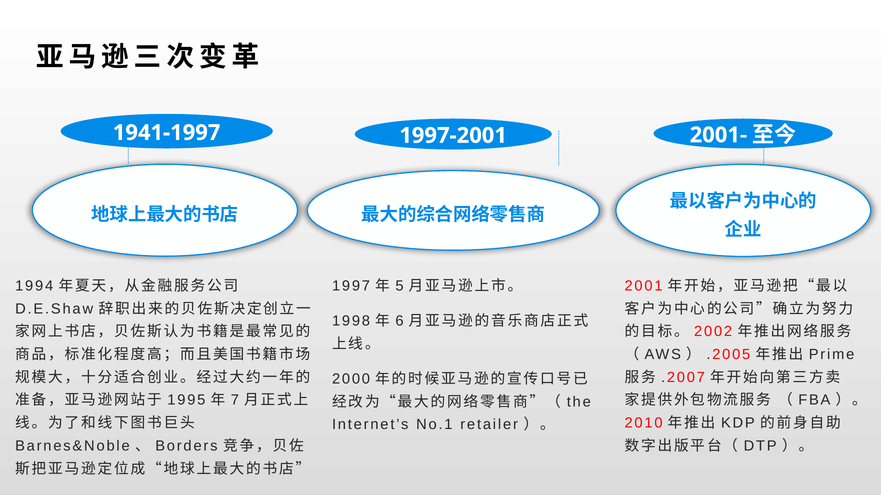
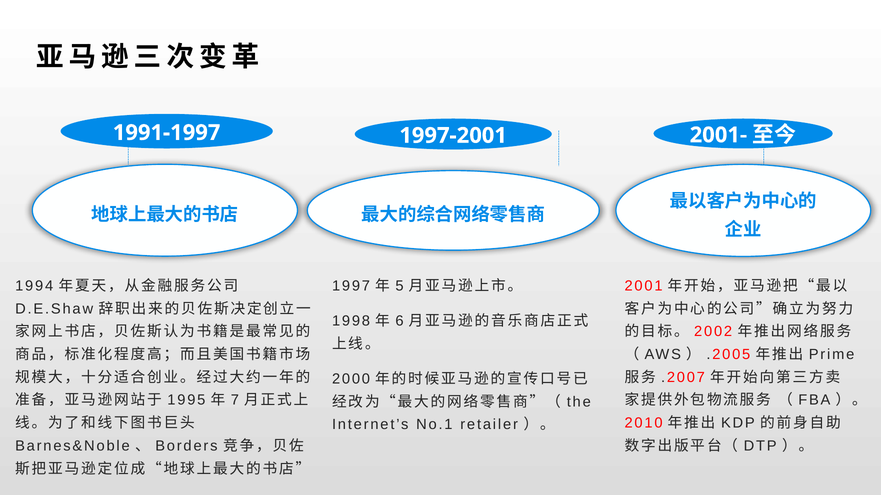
1941-1997: 1941-1997 -> 1991-1997 (167, 133)
